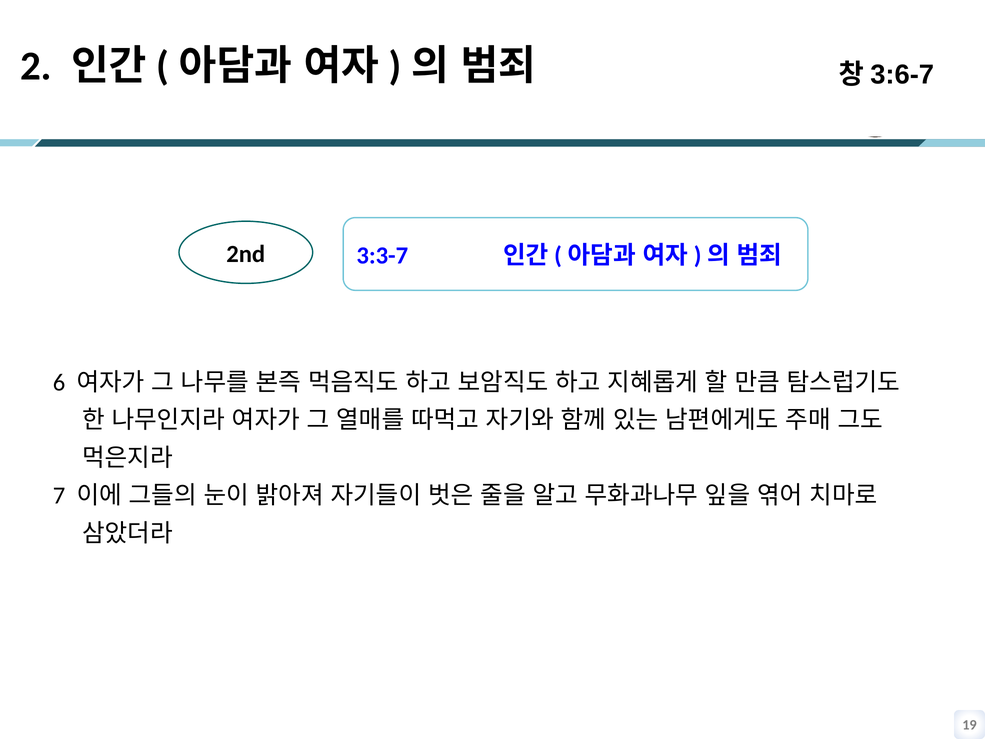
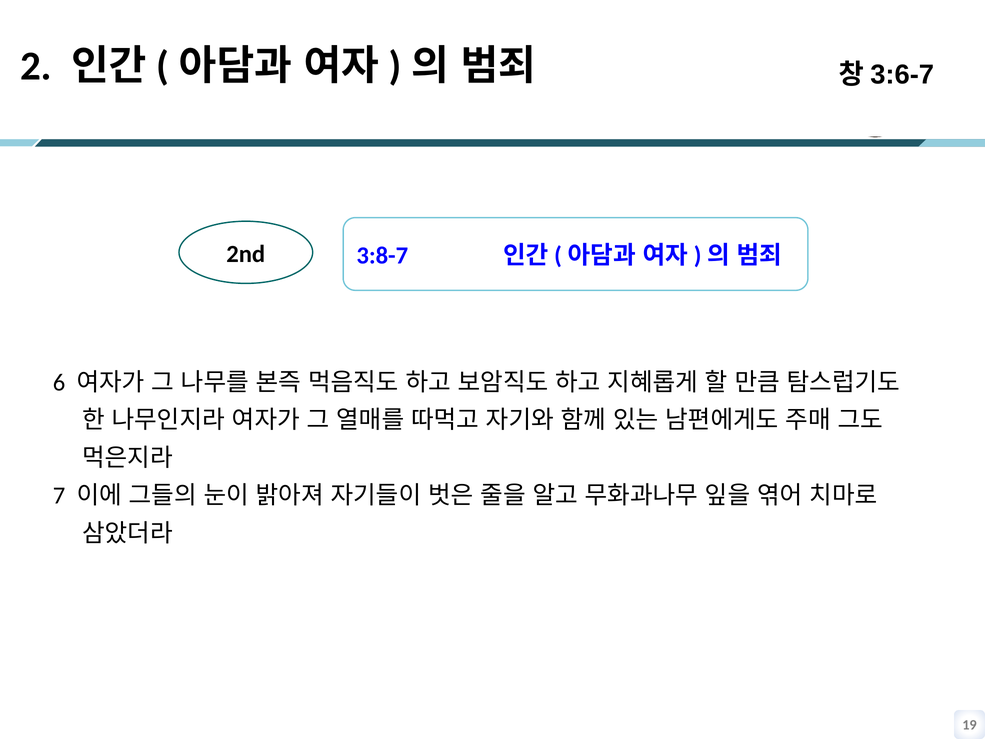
3:3-7: 3:3-7 -> 3:8-7 (382, 256)
